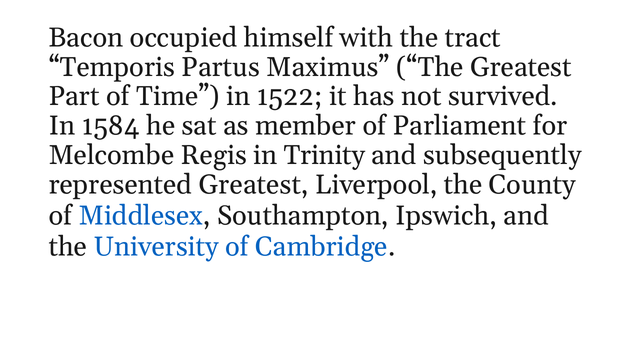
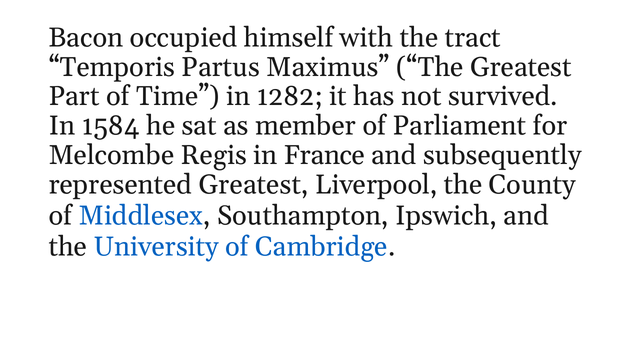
1522: 1522 -> 1282 (290, 96)
Trinity: Trinity -> France (324, 155)
